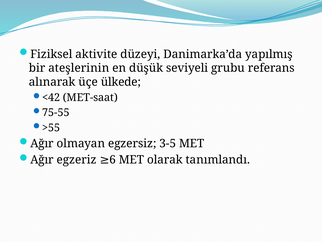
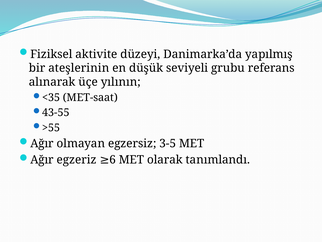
ülkede: ülkede -> yılının (121, 82)
<42: <42 -> <35 (51, 97)
75-55: 75-55 -> 43-55 (56, 112)
